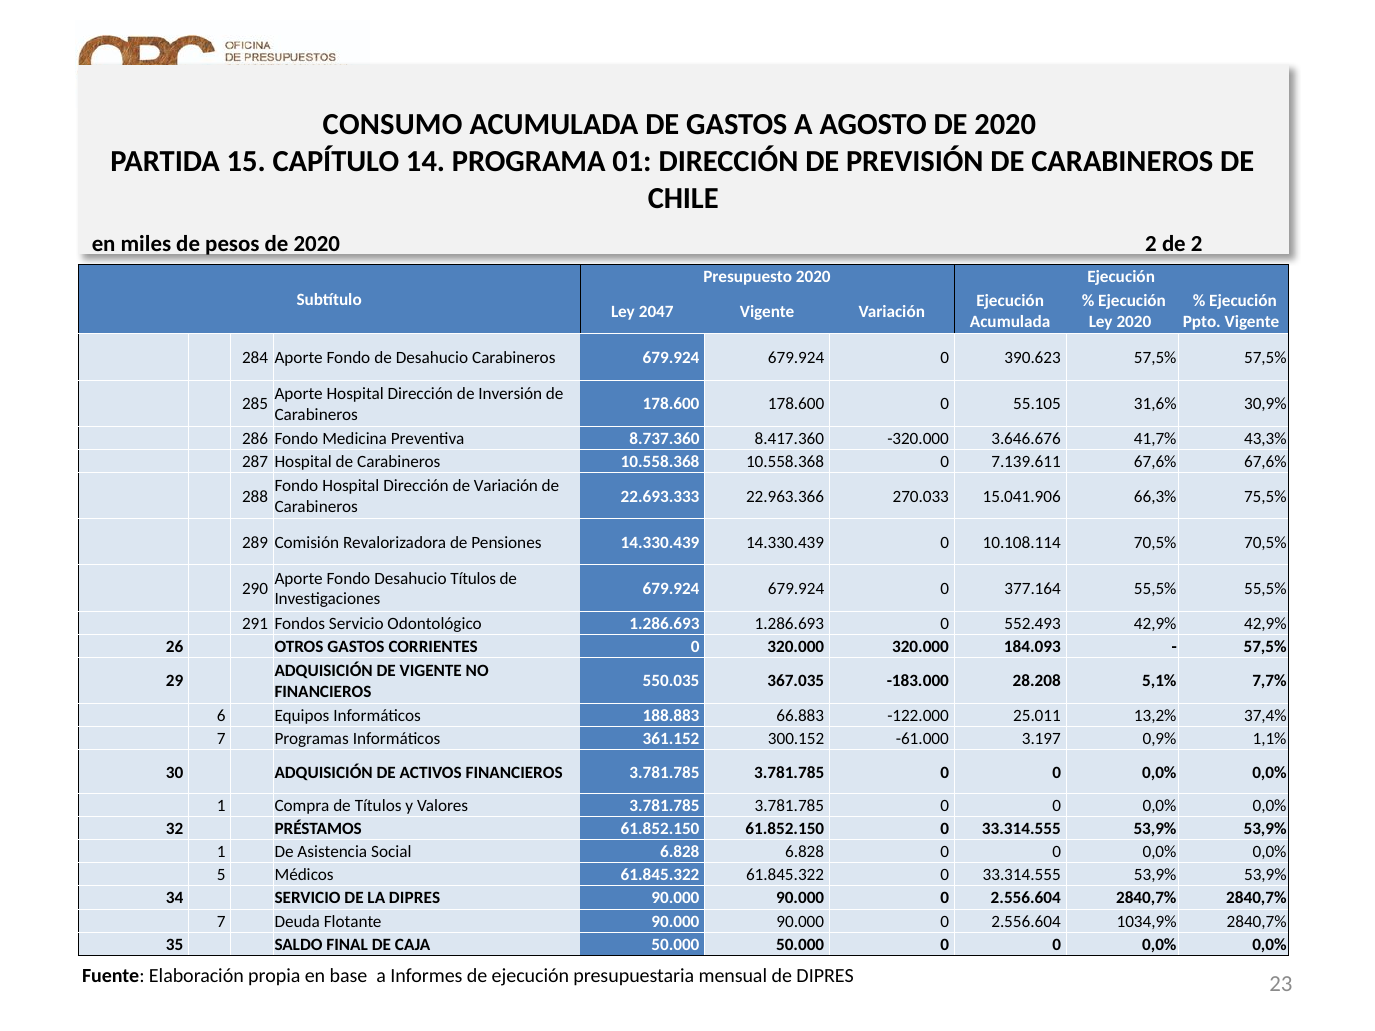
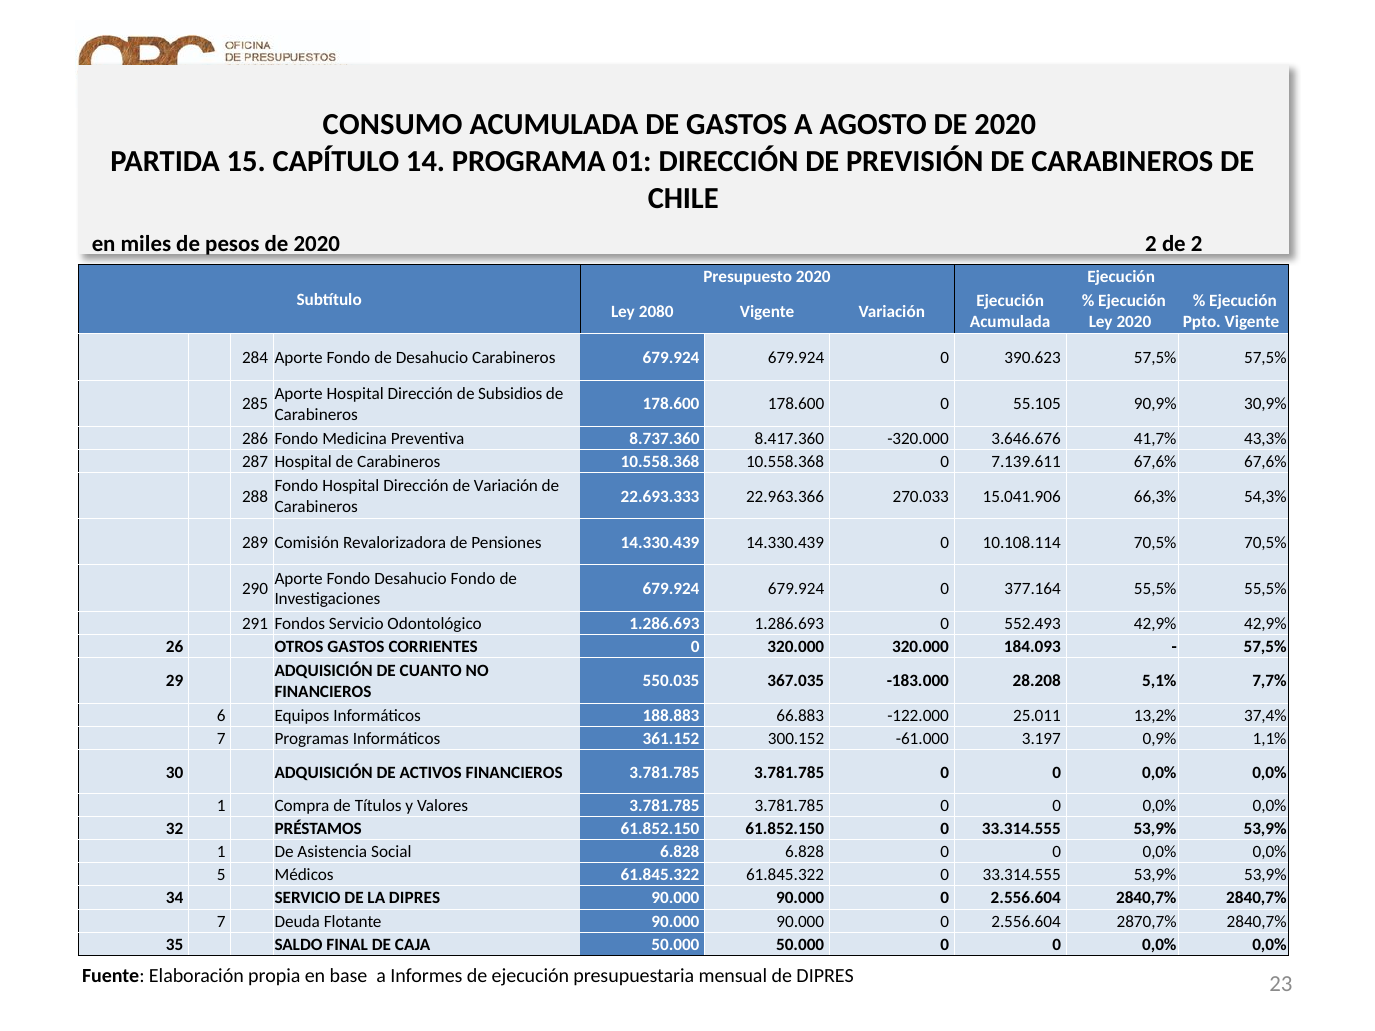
2047: 2047 -> 2080 (656, 312)
Inversión: Inversión -> Subsidios (510, 394)
31,6%: 31,6% -> 90,9% (1155, 404)
75,5%: 75,5% -> 54,3% (1265, 497)
Desahucio Títulos: Títulos -> Fondo (473, 579)
DE VIGENTE: VIGENTE -> CUANTO (431, 671)
1034,9%: 1034,9% -> 2870,7% (1147, 922)
